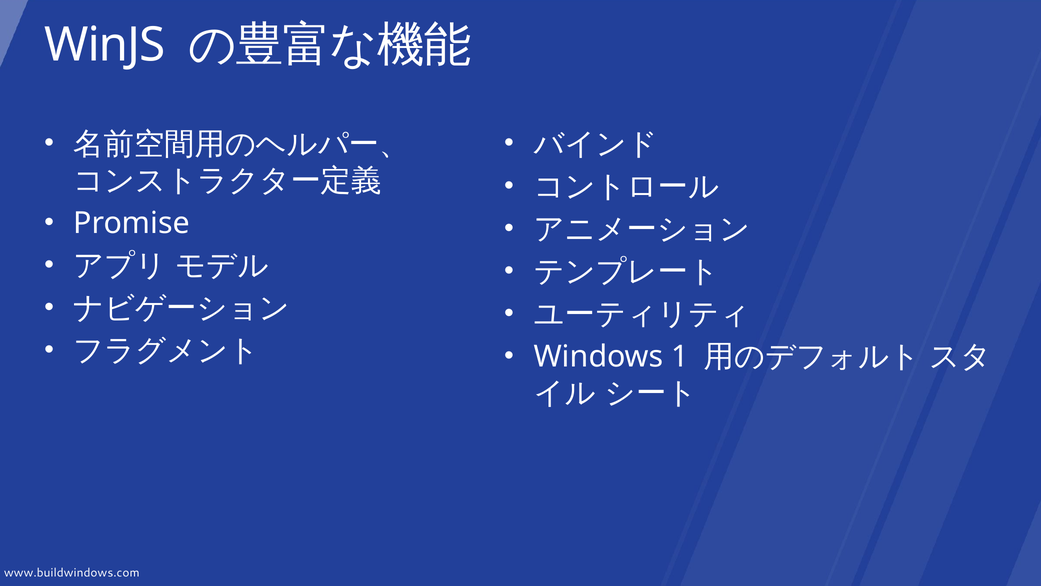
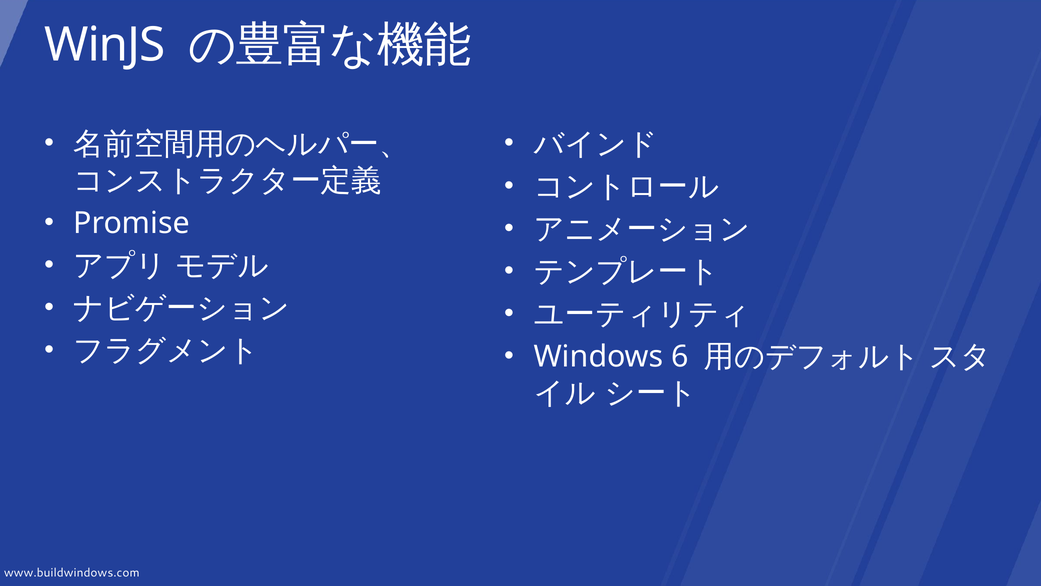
1: 1 -> 6 (680, 357)
